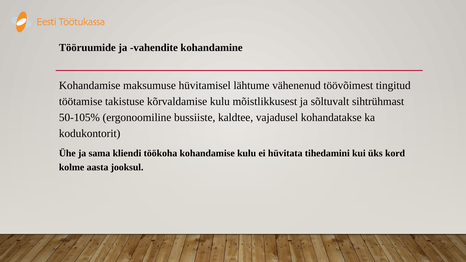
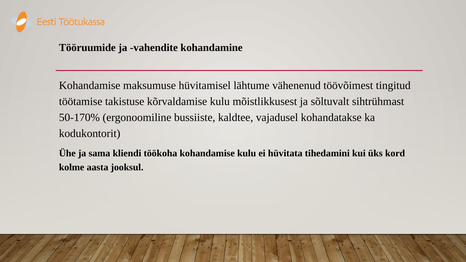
50-105%: 50-105% -> 50-170% (79, 118)
